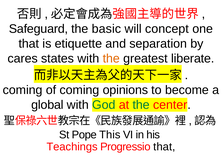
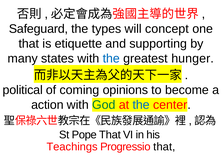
basic: basic -> types (106, 29)
separation: separation -> supporting (158, 44)
cares: cares -> many (23, 58)
the colour: orange -> blue (111, 58)
liberate: liberate -> hunger (193, 58)
coming: coming -> political (23, 90)
global: global -> action (47, 105)
the colour: green -> blue (141, 105)
Pope This: This -> That (110, 134)
